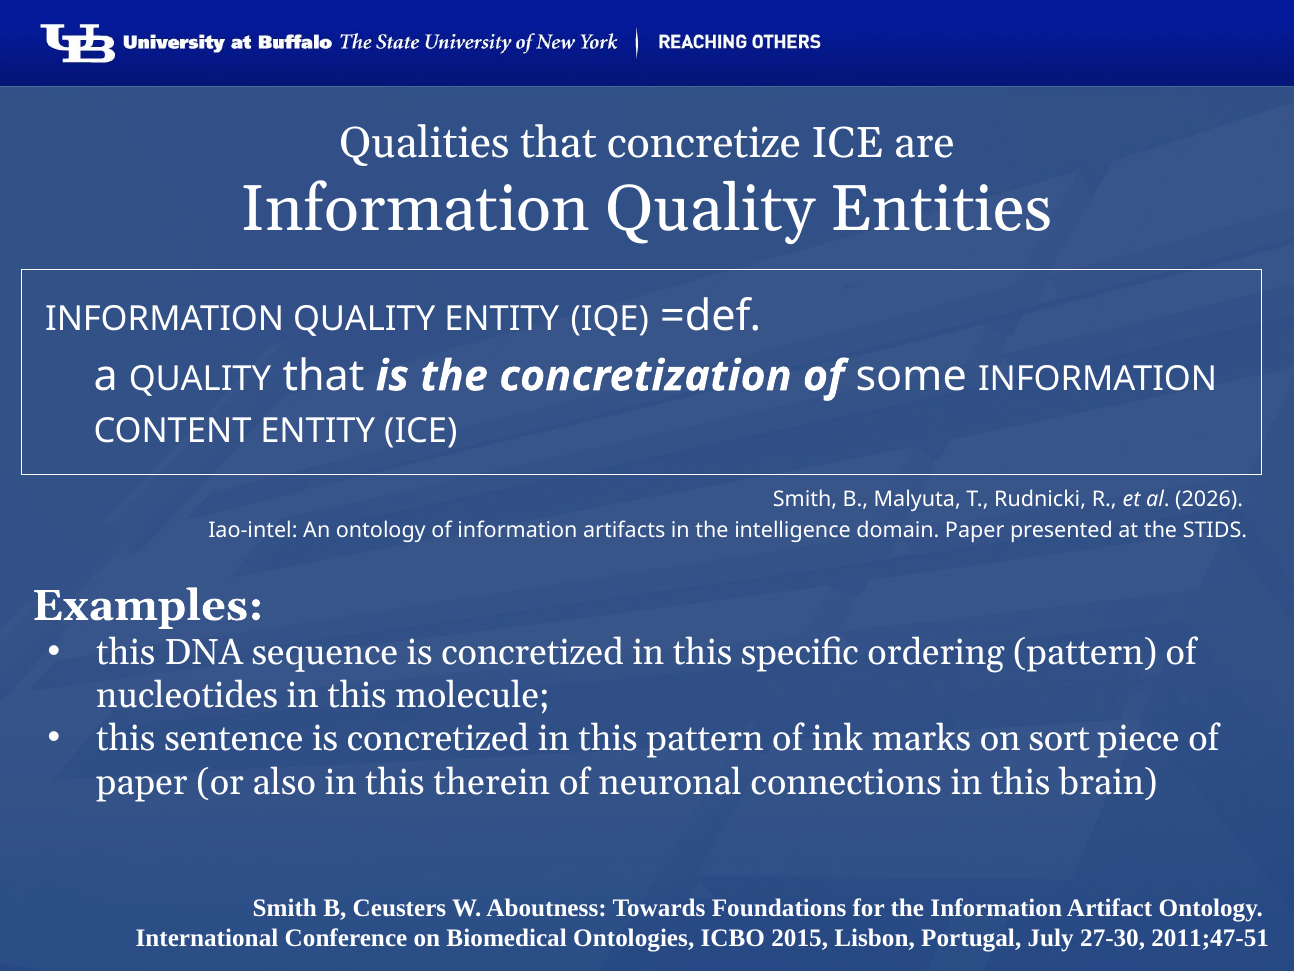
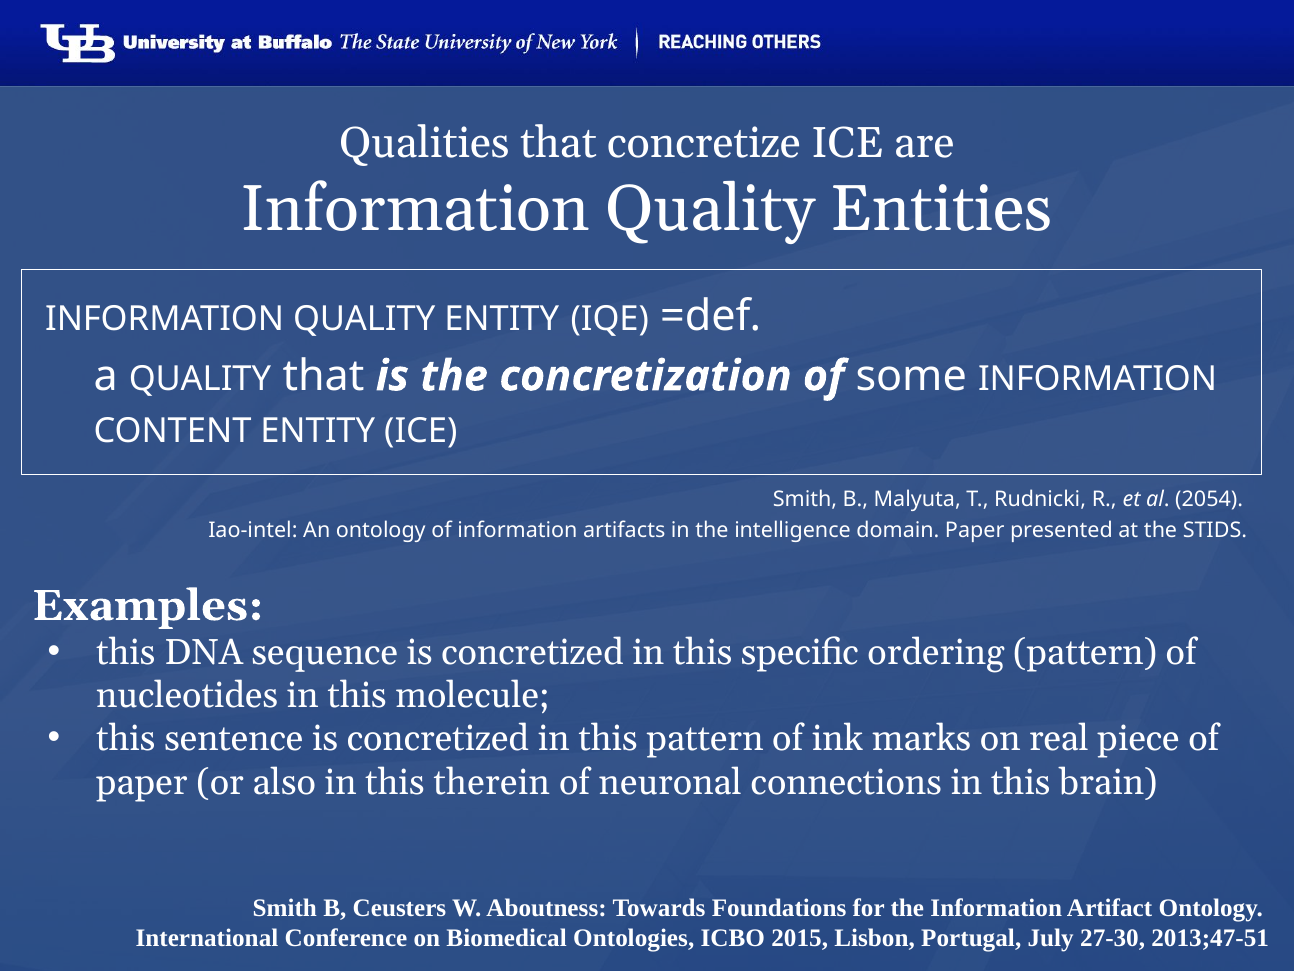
2026: 2026 -> 2054 (1209, 500)
sort: sort -> real (1059, 739)
2011;47-51: 2011;47-51 -> 2013;47-51 (1210, 938)
